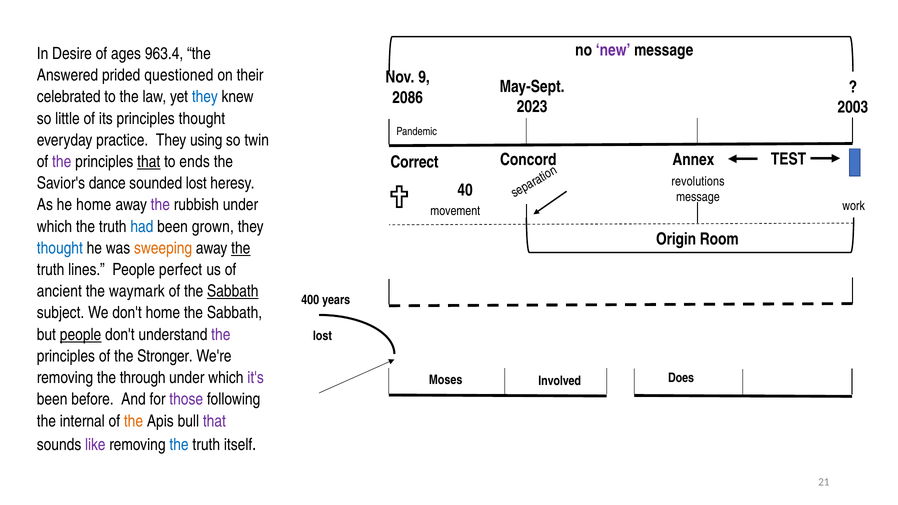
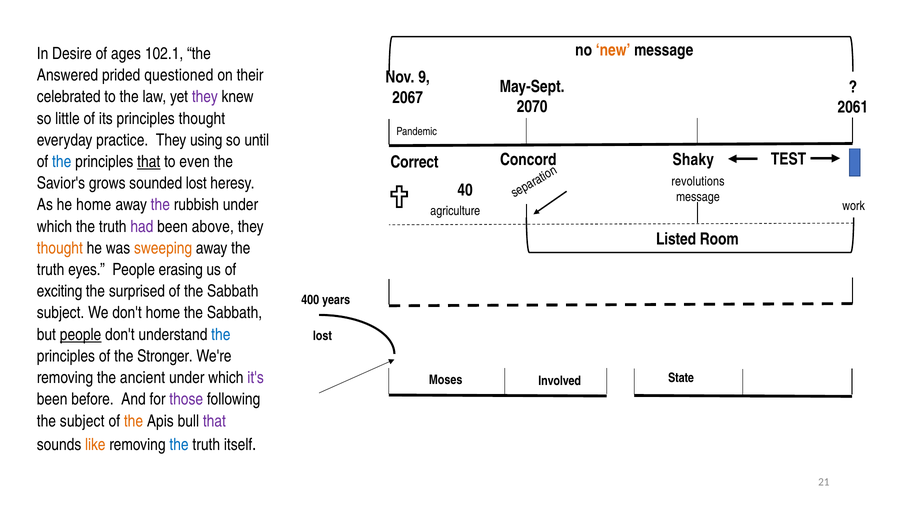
new colour: purple -> orange (613, 50)
963.4: 963.4 -> 102.1 (164, 54)
they colour: blue -> purple (205, 97)
2086: 2086 -> 2067 (408, 98)
2023: 2023 -> 2070 (532, 107)
2003: 2003 -> 2061 (853, 107)
twin: twin -> until (257, 140)
the colour: purple -> blue (62, 162)
ends: ends -> even (195, 162)
Annex: Annex -> Shaky (693, 160)
dance: dance -> grows (107, 183)
movement: movement -> agriculture (455, 211)
had colour: blue -> purple (142, 227)
grown: grown -> above (213, 227)
Origin: Origin -> Listed (676, 239)
thought colour: blue -> orange (60, 248)
the underline: present -> none (241, 248)
lines: lines -> eyes (87, 270)
perfect: perfect -> erasing (181, 270)
ancient: ancient -> exciting (59, 291)
waymark: waymark -> surprised (137, 291)
Sabbath underline: present -> none (233, 291)
the colour: purple -> blue (221, 335)
through: through -> ancient (143, 378)
Does: Does -> State (681, 378)
the internal: internal -> subject (82, 421)
like colour: purple -> orange (95, 445)
